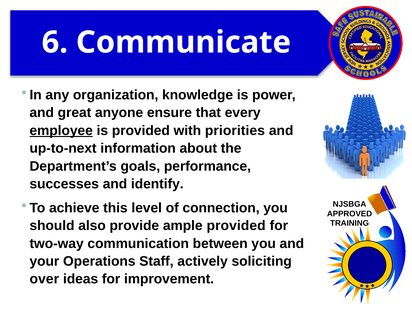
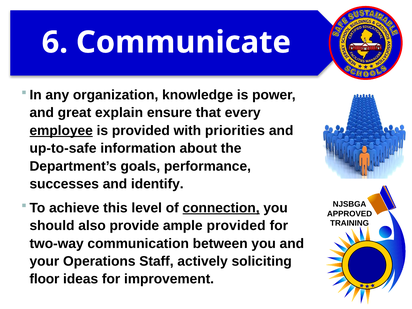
anyone: anyone -> explain (119, 113)
up-to-next: up-to-next -> up-to-safe (63, 148)
connection underline: none -> present (221, 208)
over: over -> floor (44, 279)
